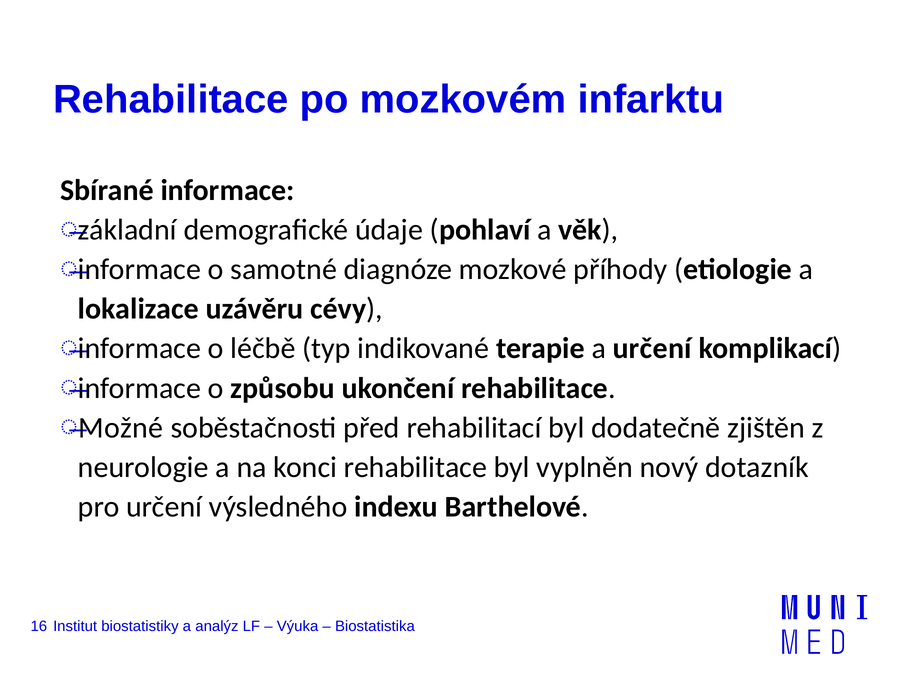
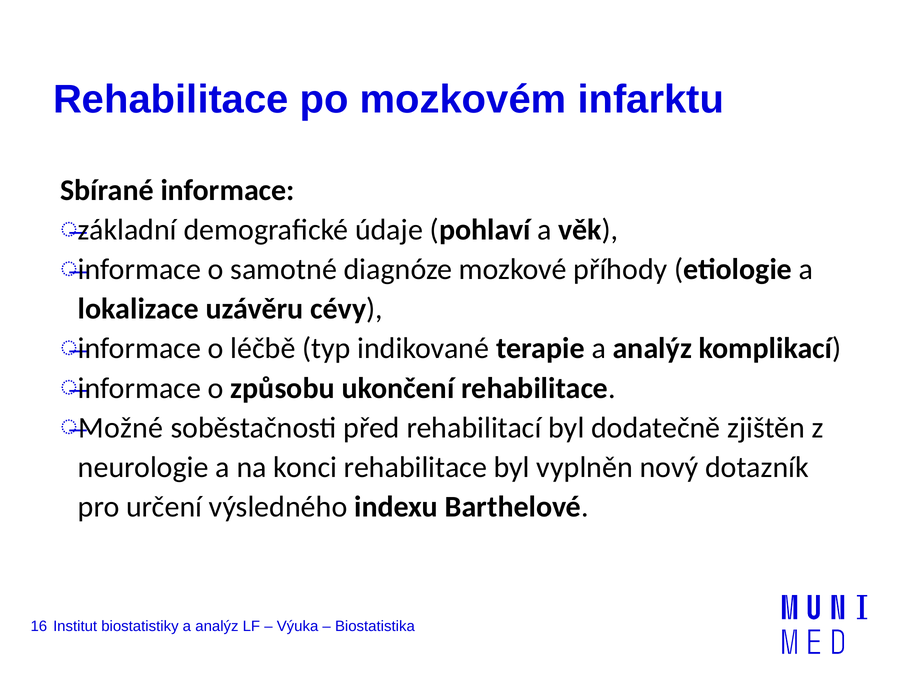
terapie a určení: určení -> analýz (652, 348)
